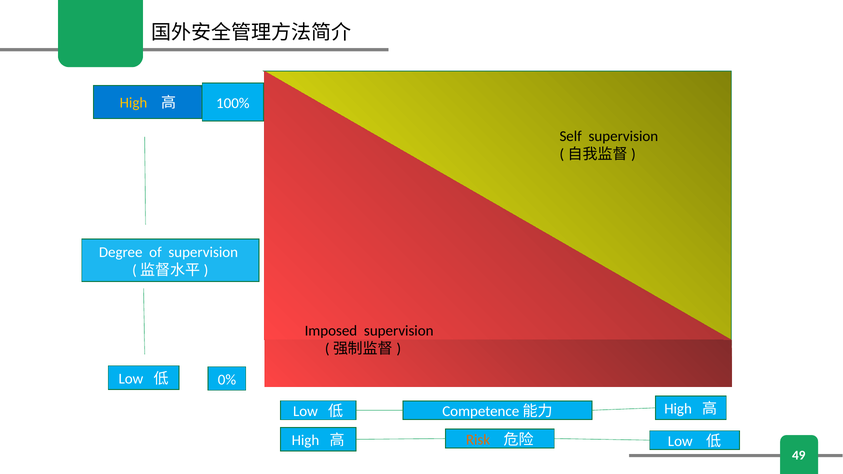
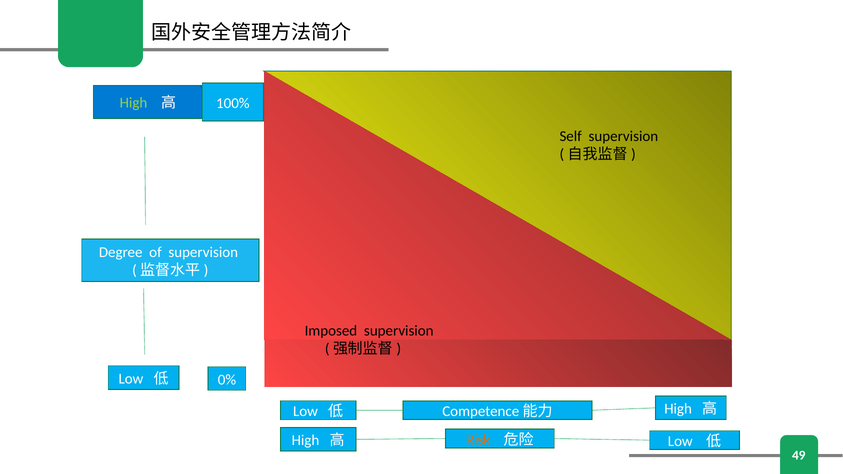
High colour: yellow -> light green (133, 103)
